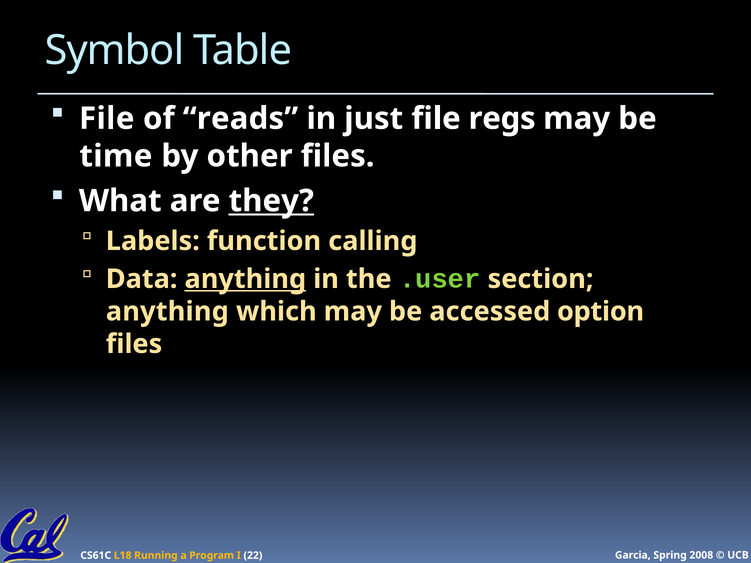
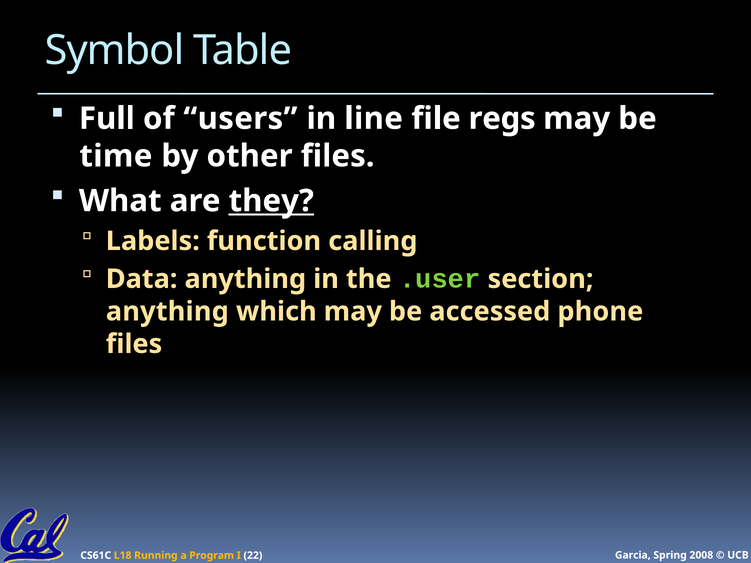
File: File -> Full (107, 119)
reads: reads -> users (240, 119)
just: just -> line (374, 119)
anything underline: present -> none (245, 279)
option: option -> phone (600, 312)
